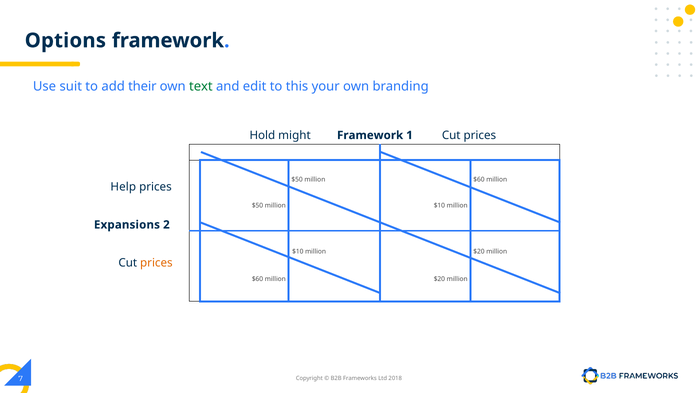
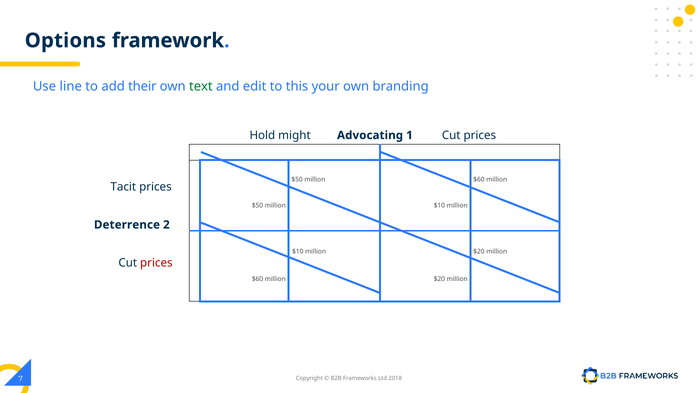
suit: suit -> line (71, 86)
Framework: Framework -> Advocating (370, 135)
Help: Help -> Tacit (123, 187)
Expansions: Expansions -> Deterrence (127, 225)
prices colour: orange -> red (156, 263)
